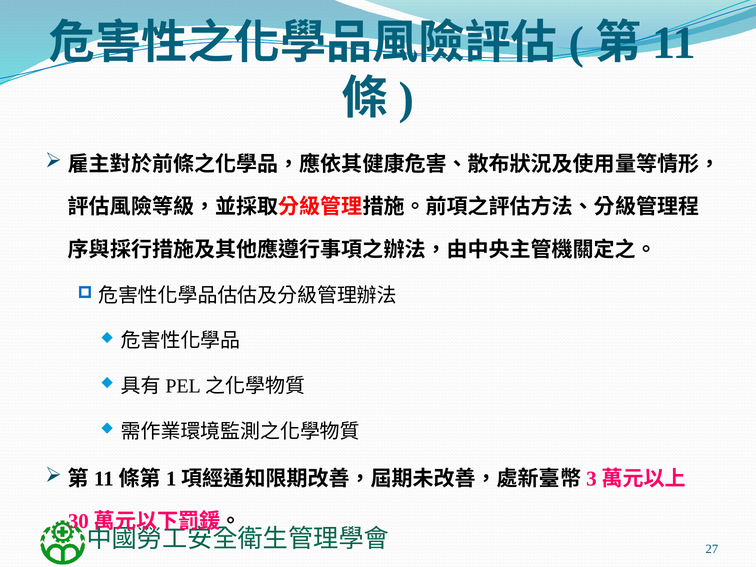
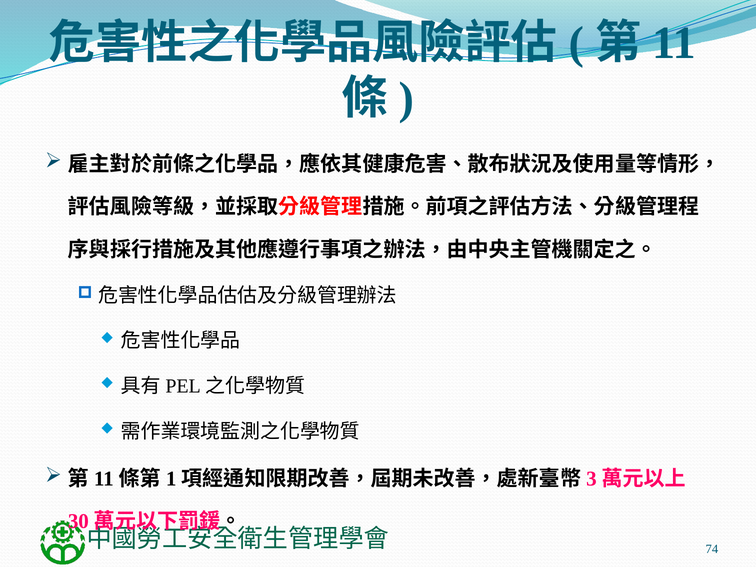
27: 27 -> 74 (712, 549)
